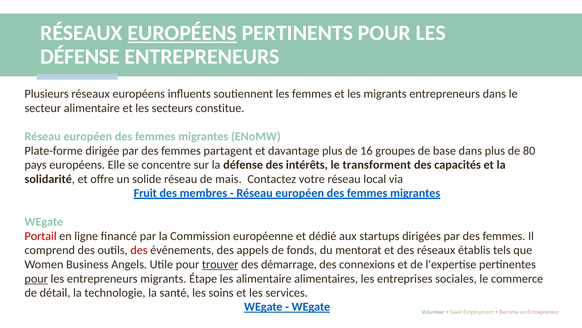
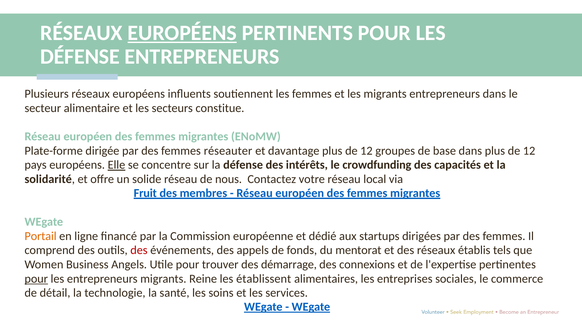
partagent: partagent -> réseauter (228, 150)
16: 16 -> 12 (366, 150)
dans plus de 80: 80 -> 12 (529, 150)
Elle underline: none -> present (116, 165)
transforment: transforment -> crowdfunding (377, 165)
mais: mais -> nous (229, 179)
Portail colour: red -> orange (41, 236)
trouver underline: present -> none (220, 264)
Étape: Étape -> Reine (203, 278)
les alimentaire: alimentaire -> établissent (264, 278)
